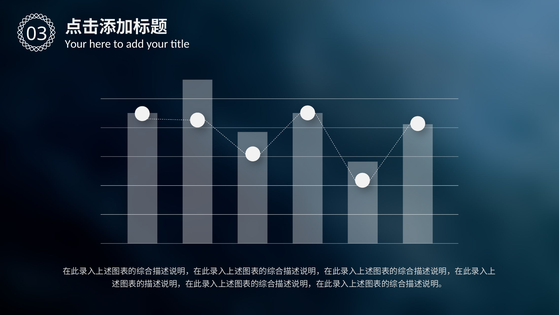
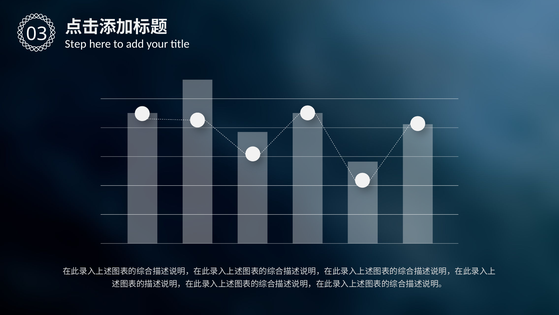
Your: Your -> Step (76, 44)
